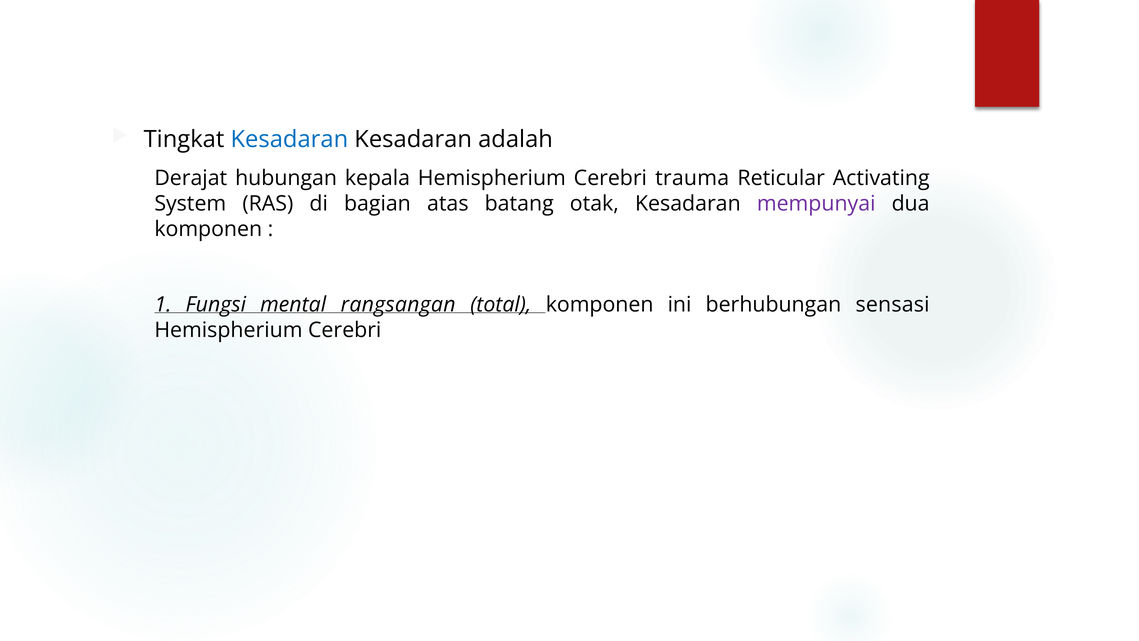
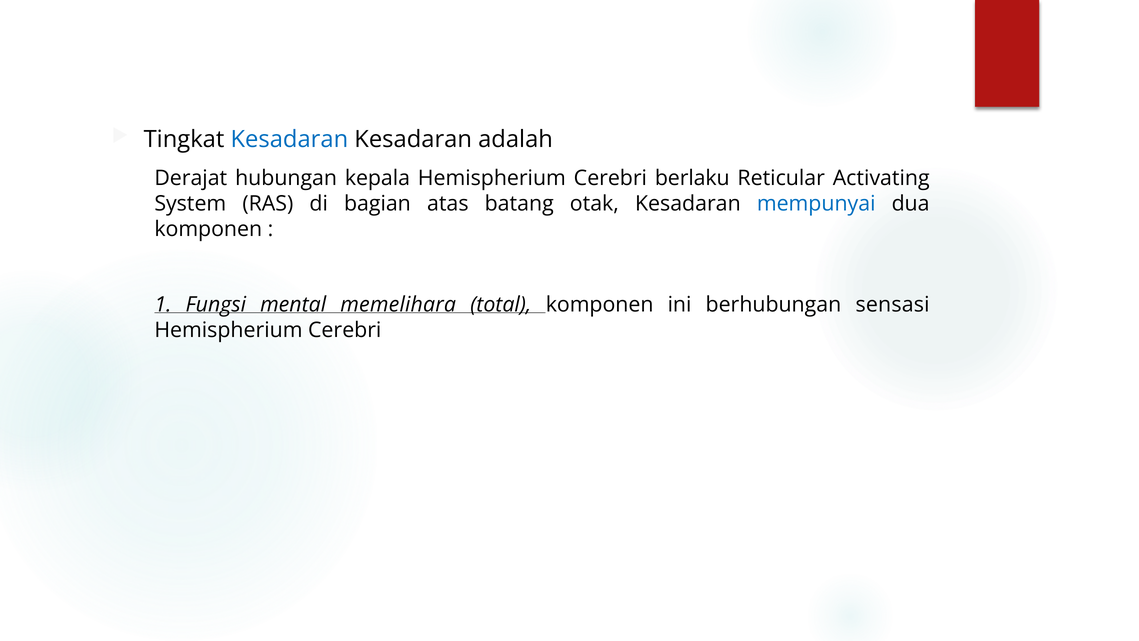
trauma: trauma -> berlaku (692, 178)
mempunyai colour: purple -> blue (816, 204)
rangsangan: rangsangan -> memelihara (398, 304)
